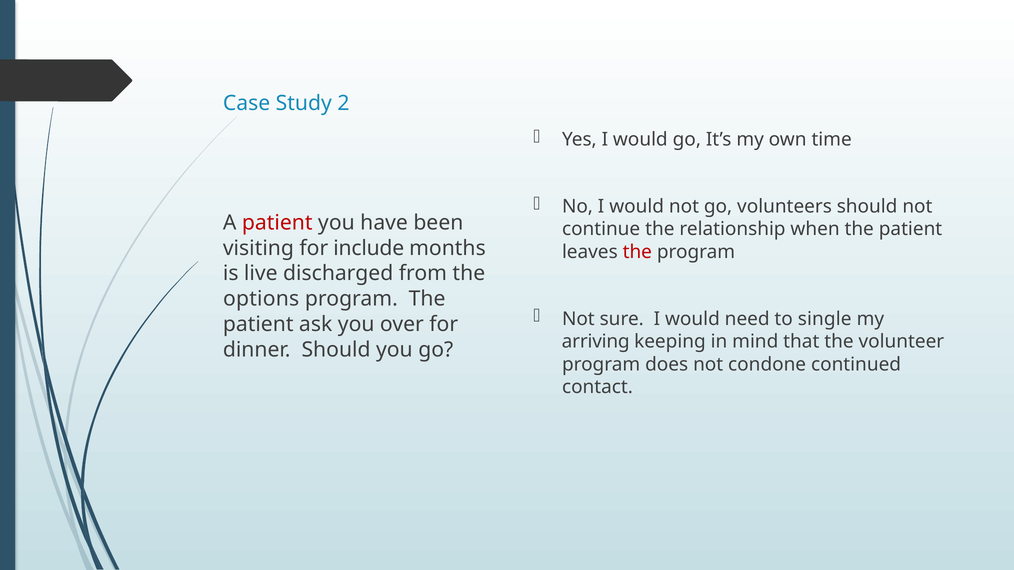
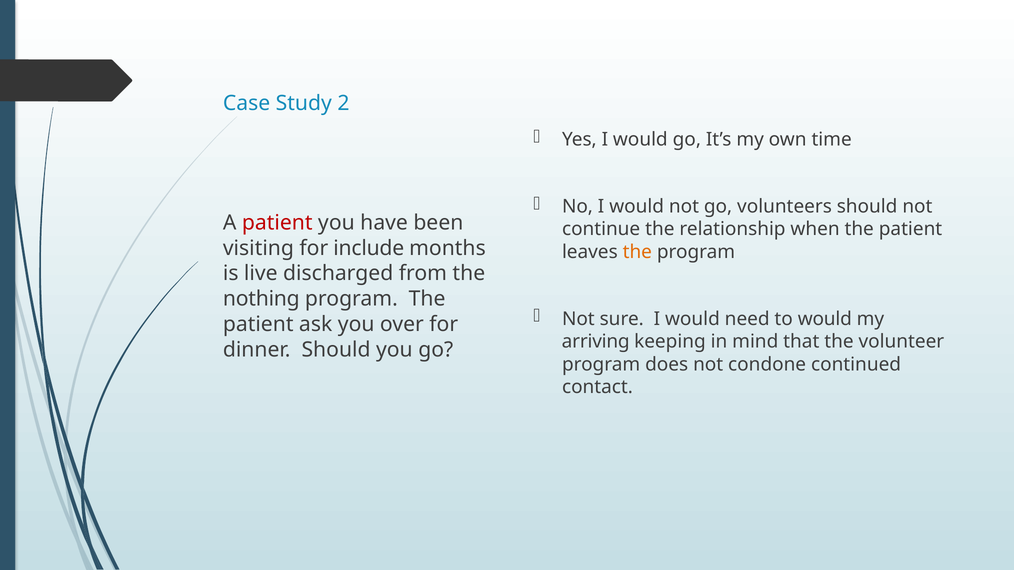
the colour: red -> orange (637, 252)
options: options -> nothing (261, 299)
to single: single -> would (825, 319)
